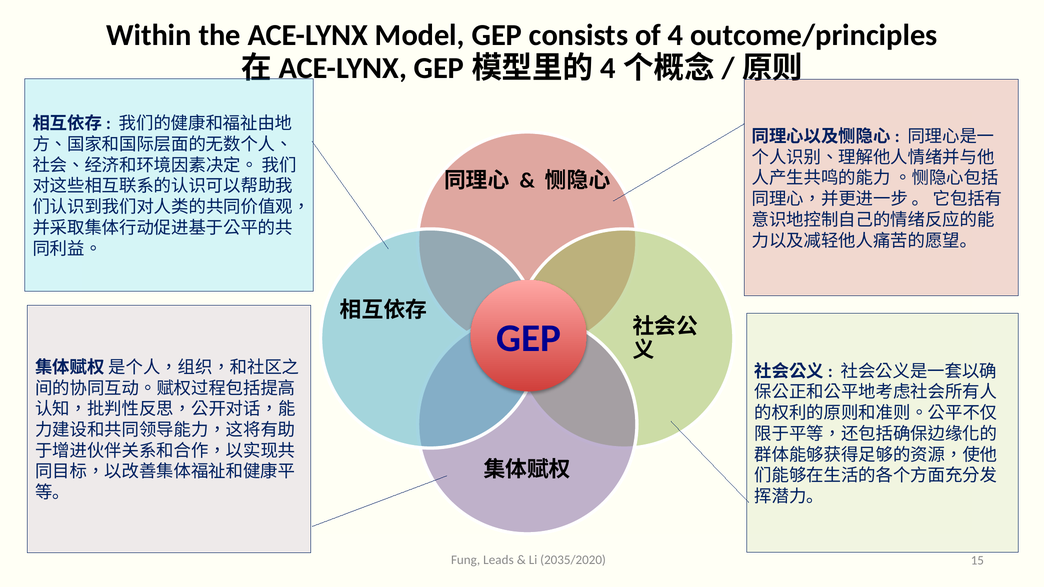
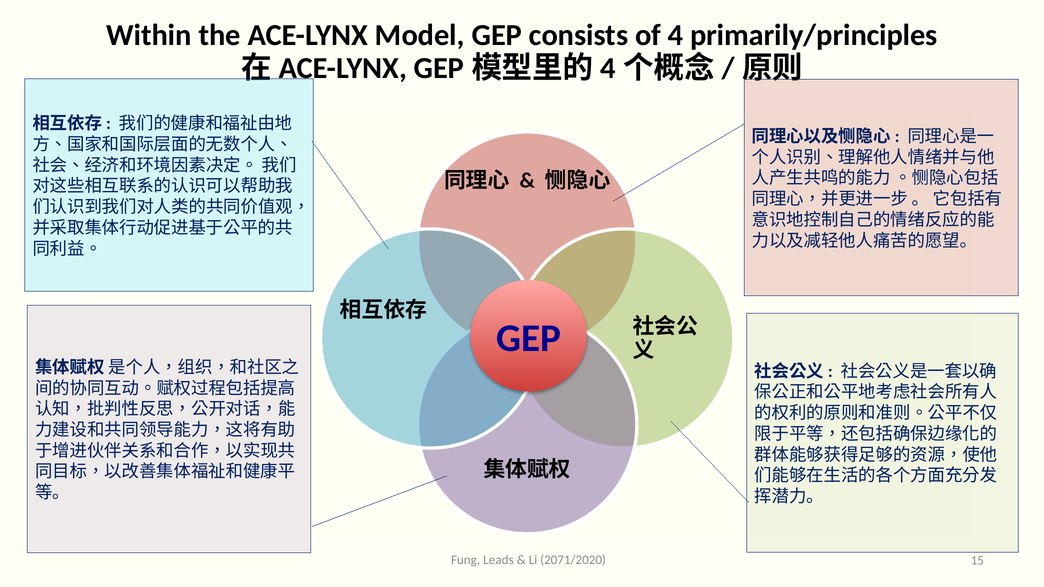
outcome/principles: outcome/principles -> primarily/principles (814, 35)
2035/2020: 2035/2020 -> 2071/2020 (573, 560)
